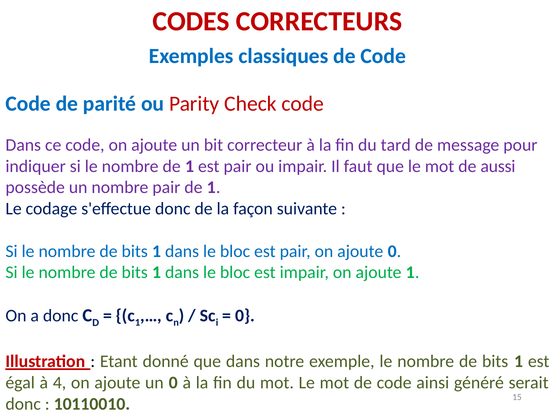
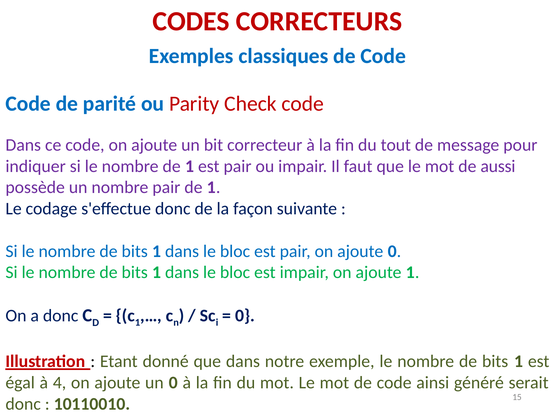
tard: tard -> tout (396, 145)
